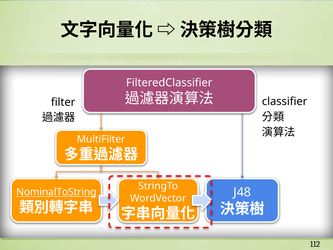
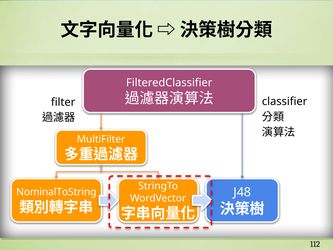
NominalToString underline: present -> none (56, 192)
